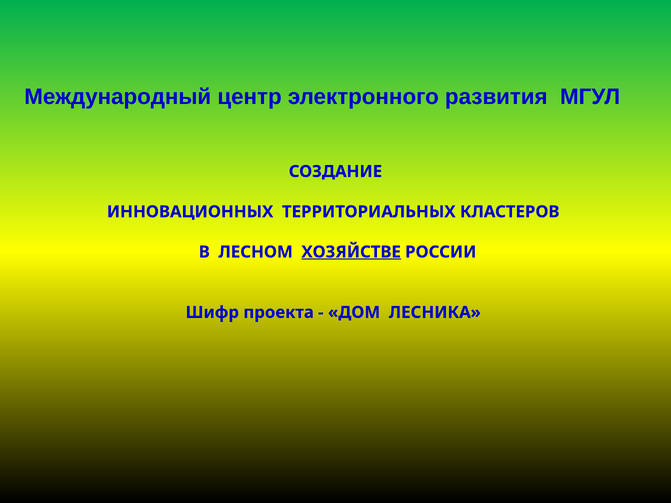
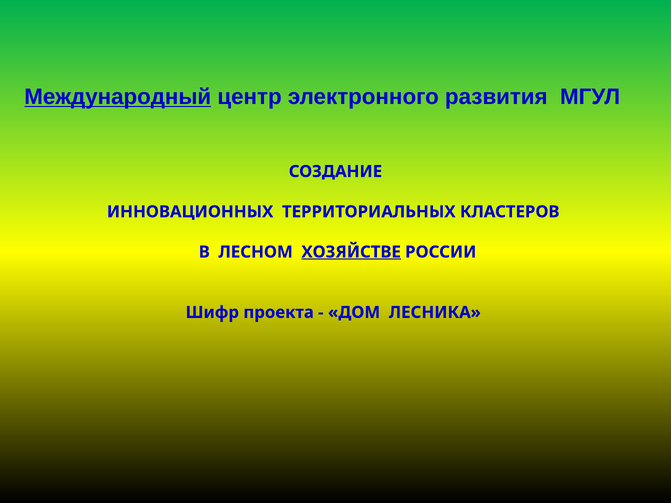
Международный underline: none -> present (118, 97)
